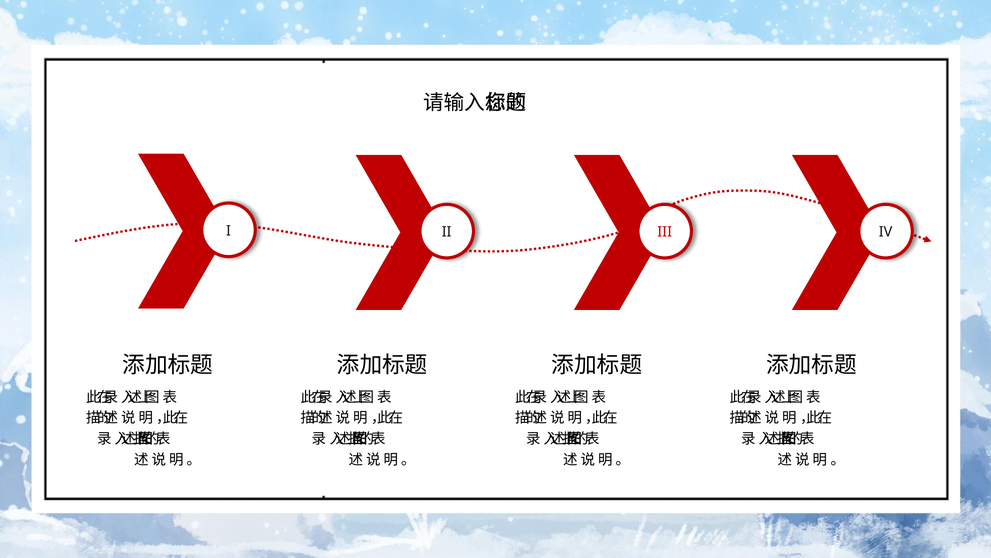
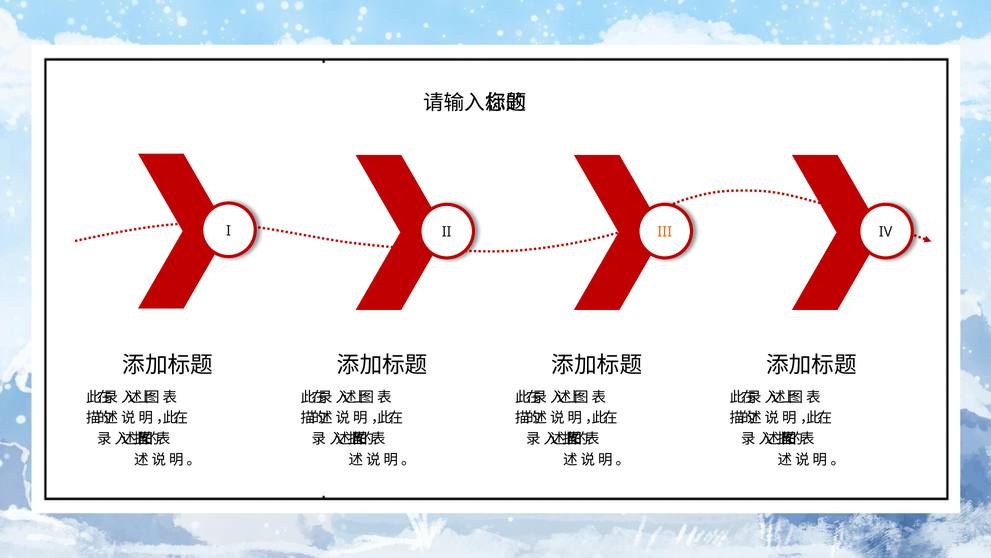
III colour: red -> orange (665, 232)
